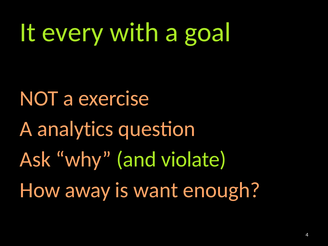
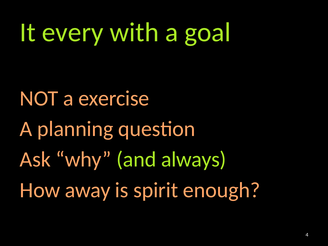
analytics: analytics -> planning (75, 129)
violate: violate -> always (194, 160)
want: want -> spirit (156, 190)
